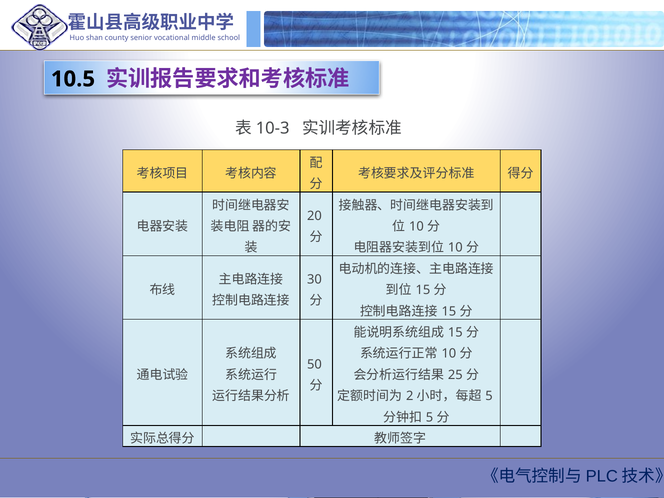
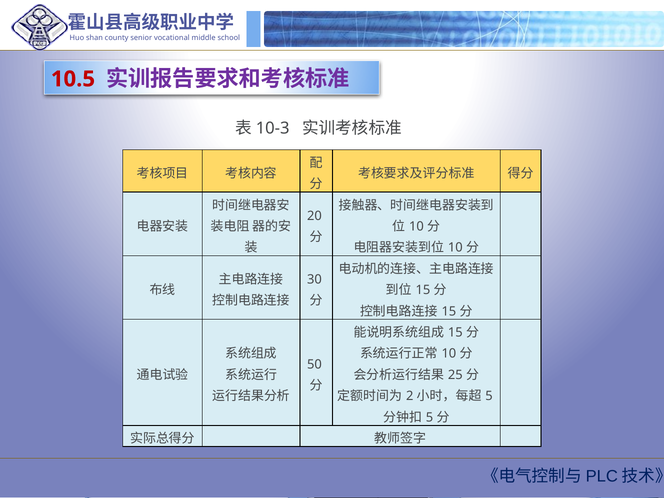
10.5 colour: black -> red (73, 79)
